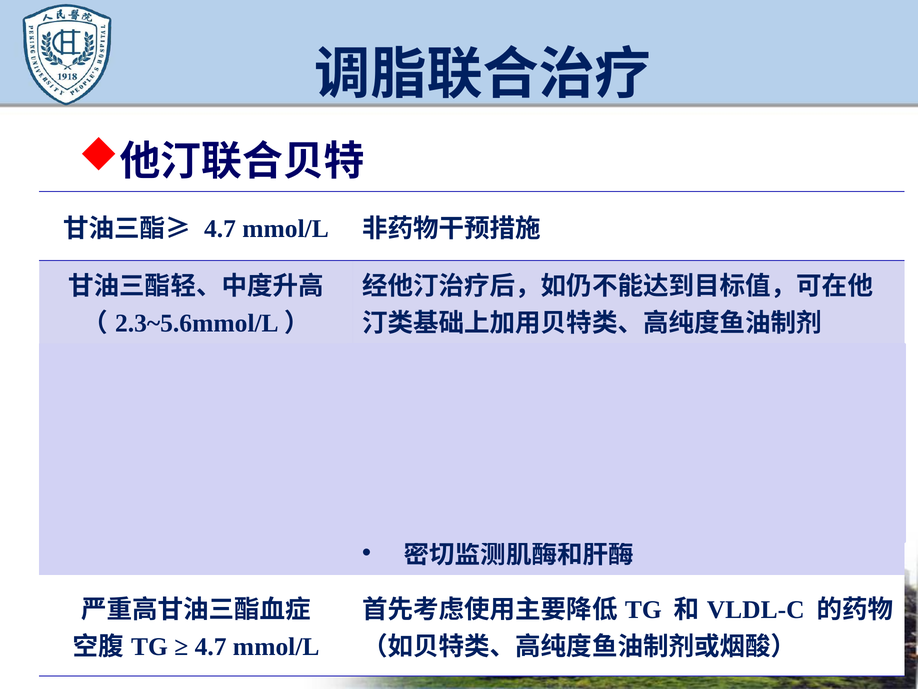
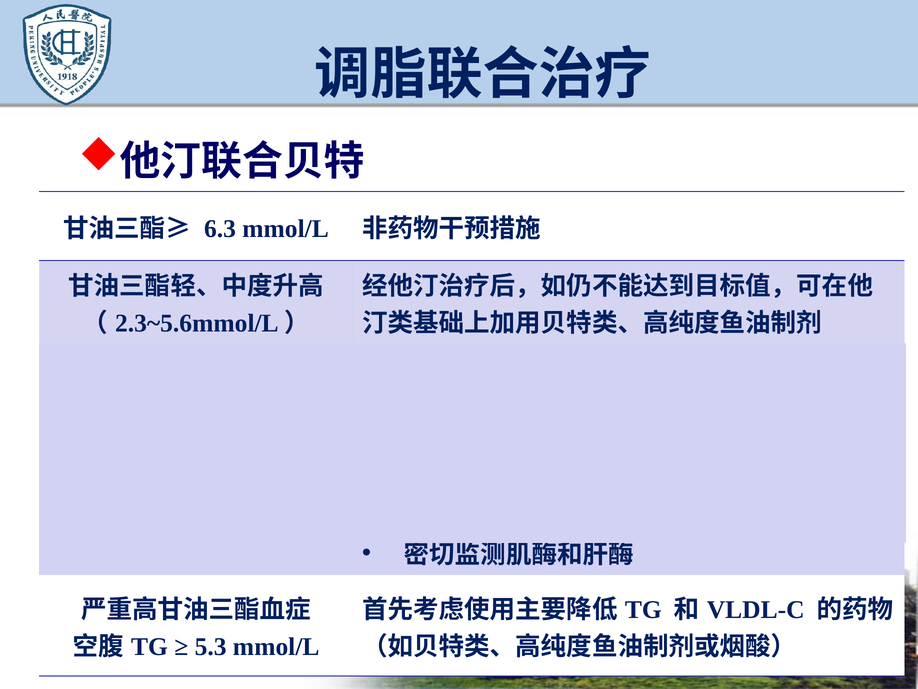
4.7: 4.7 -> 6.3 (220, 228)
4.7: 4.7 -> 5.3 (211, 646)
